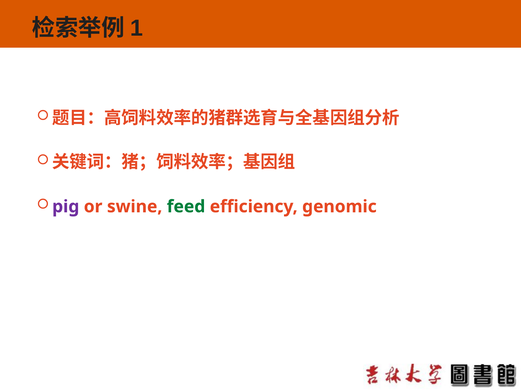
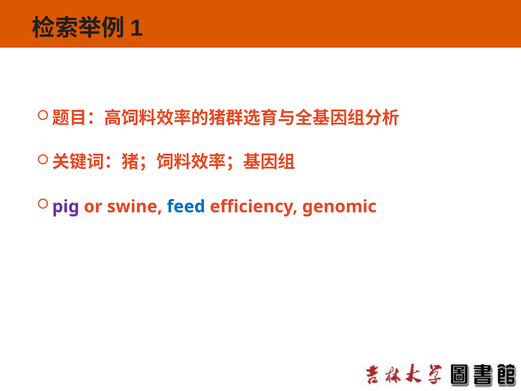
feed colour: green -> blue (186, 206)
